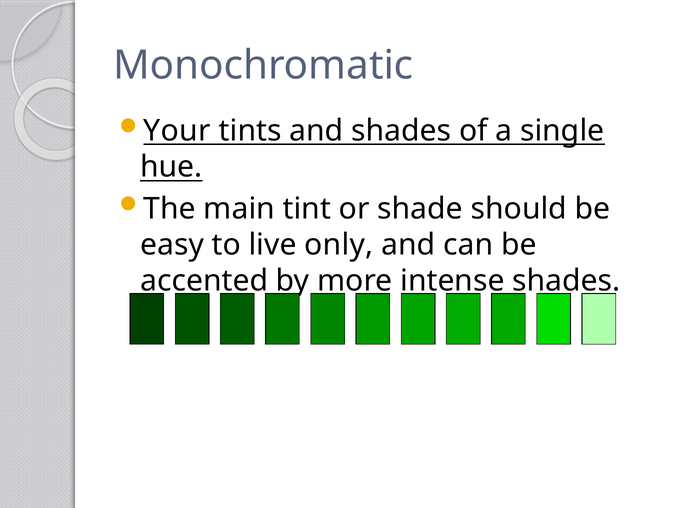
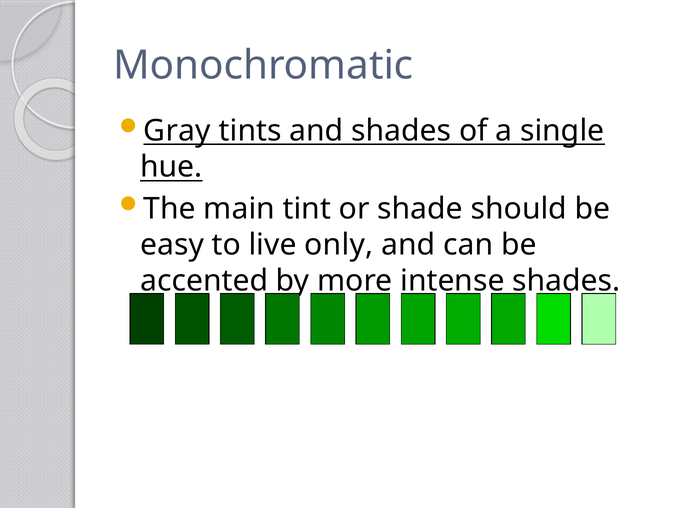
Your: Your -> Gray (177, 131)
